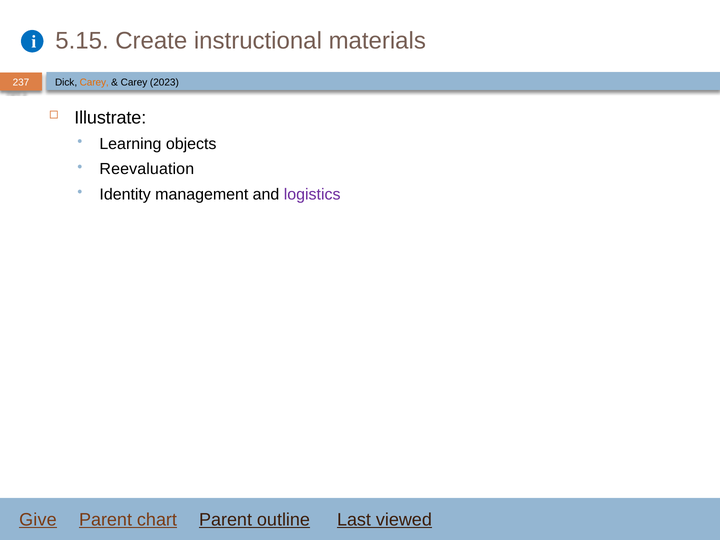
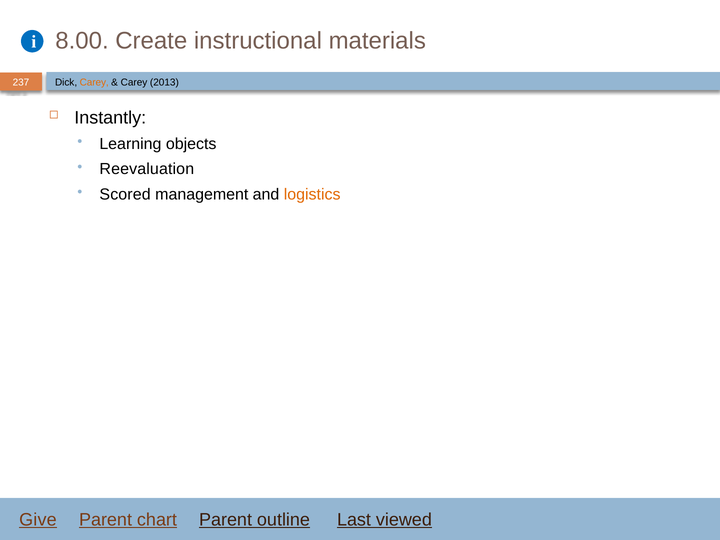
5.15: 5.15 -> 8.00 (82, 41)
2023: 2023 -> 2013 (164, 82)
Illustrate: Illustrate -> Instantly (110, 118)
Identity: Identity -> Scored (125, 194)
logistics colour: purple -> orange (312, 194)
